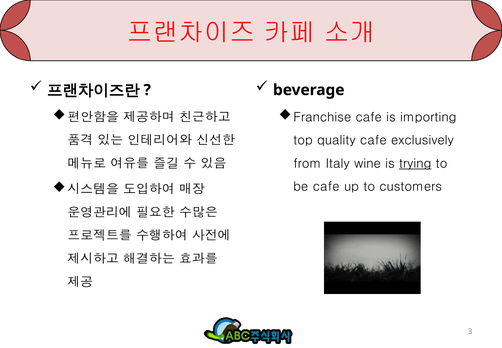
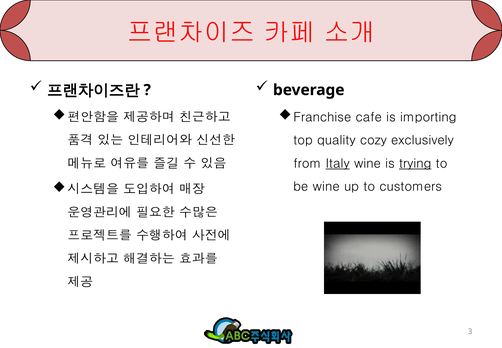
quality cafe: cafe -> cozy (373, 140)
Italy underline: none -> present (338, 163)
be cafe: cafe -> wine (326, 186)
